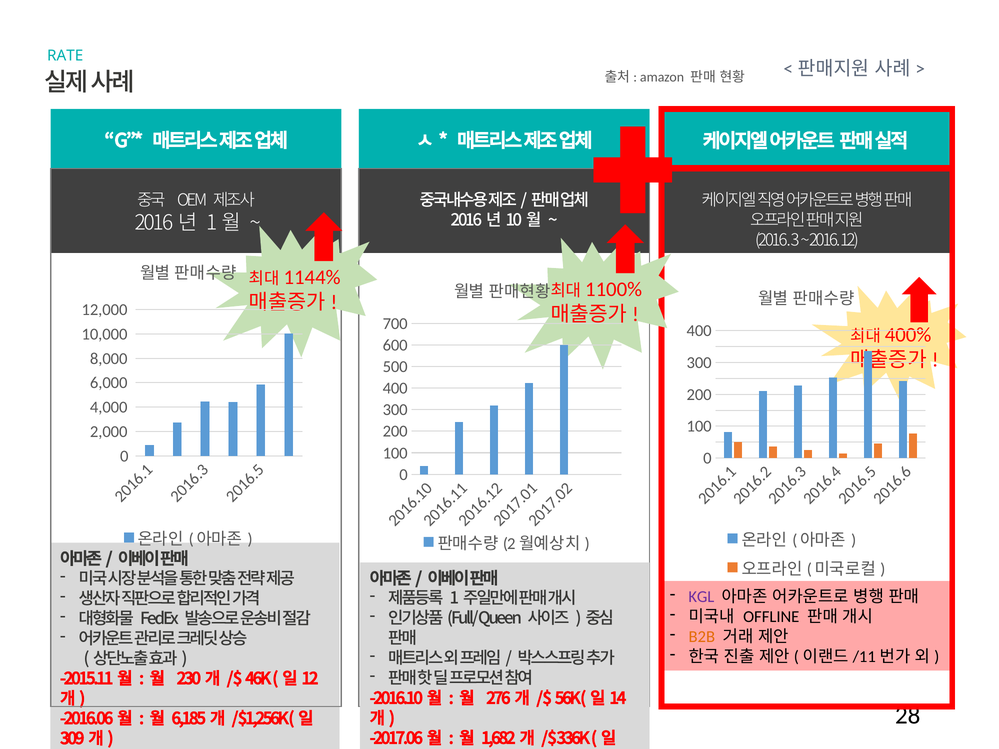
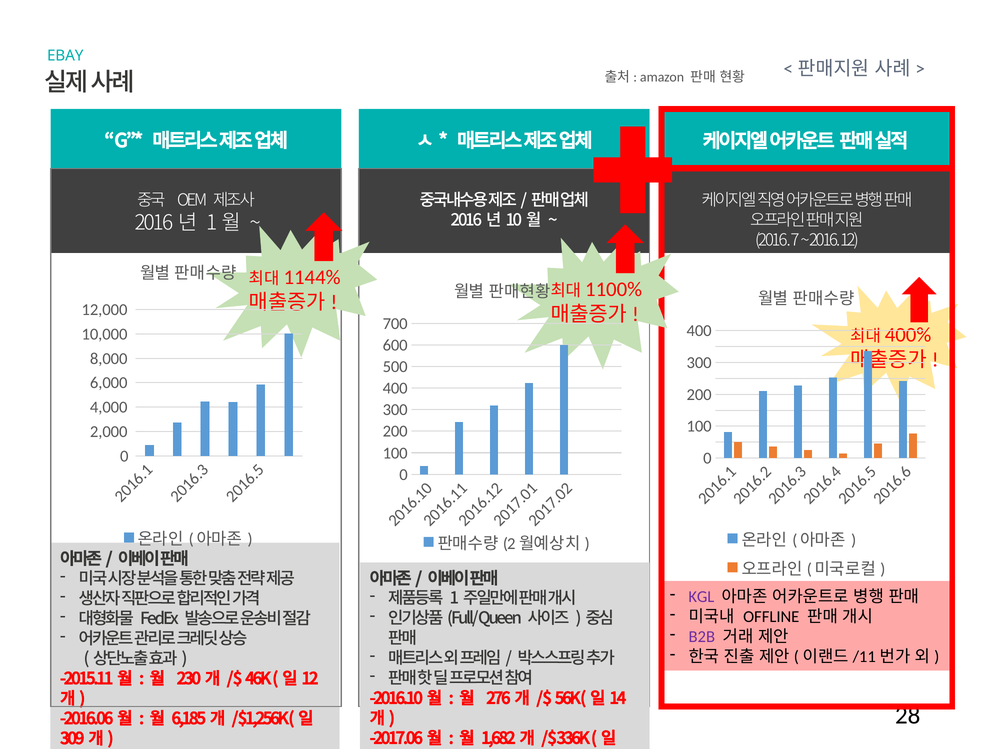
RATE: RATE -> EBAY (65, 56)
3: 3 -> 7 (795, 240)
B2B colour: orange -> purple (702, 637)
